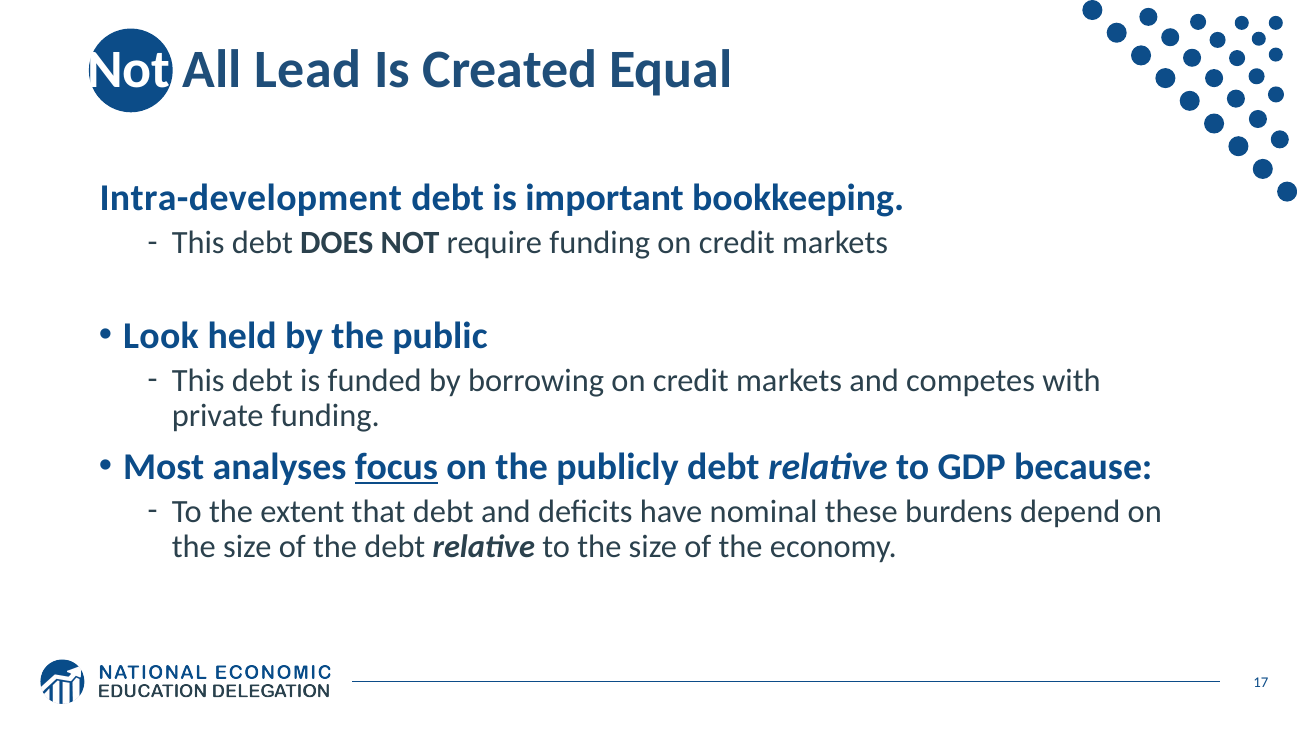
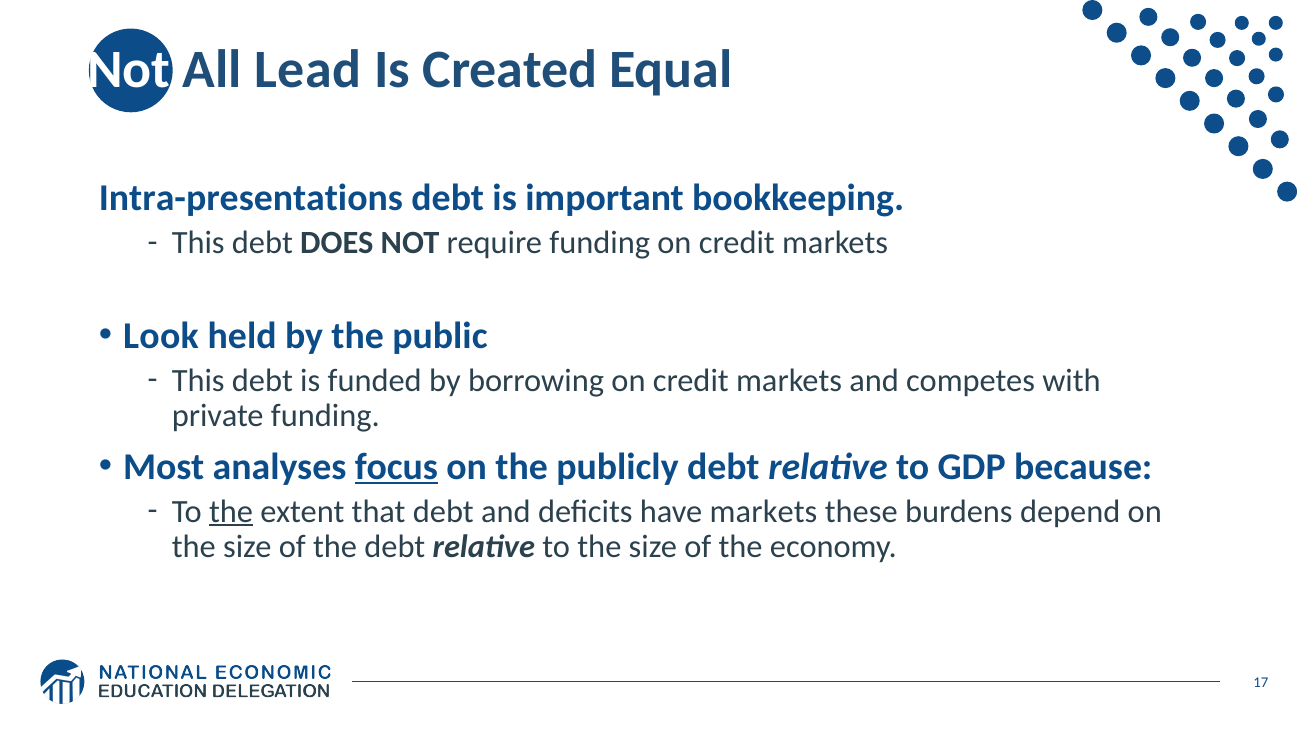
Intra-development: Intra-development -> Intra-presentations (251, 198)
the underline: none -> present (231, 512)
have nominal: nominal -> markets (764, 512)
